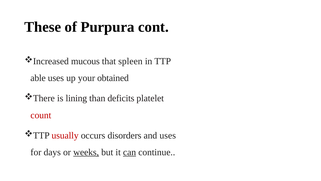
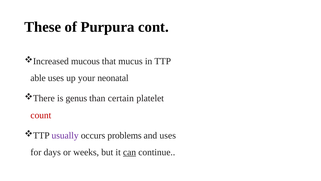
spleen: spleen -> mucus (130, 61)
obtained: obtained -> neonatal (113, 78)
lining: lining -> genus (76, 98)
deficits: deficits -> certain (121, 98)
usually colour: red -> purple (65, 135)
disorders: disorders -> problems (125, 135)
weeks underline: present -> none (86, 152)
